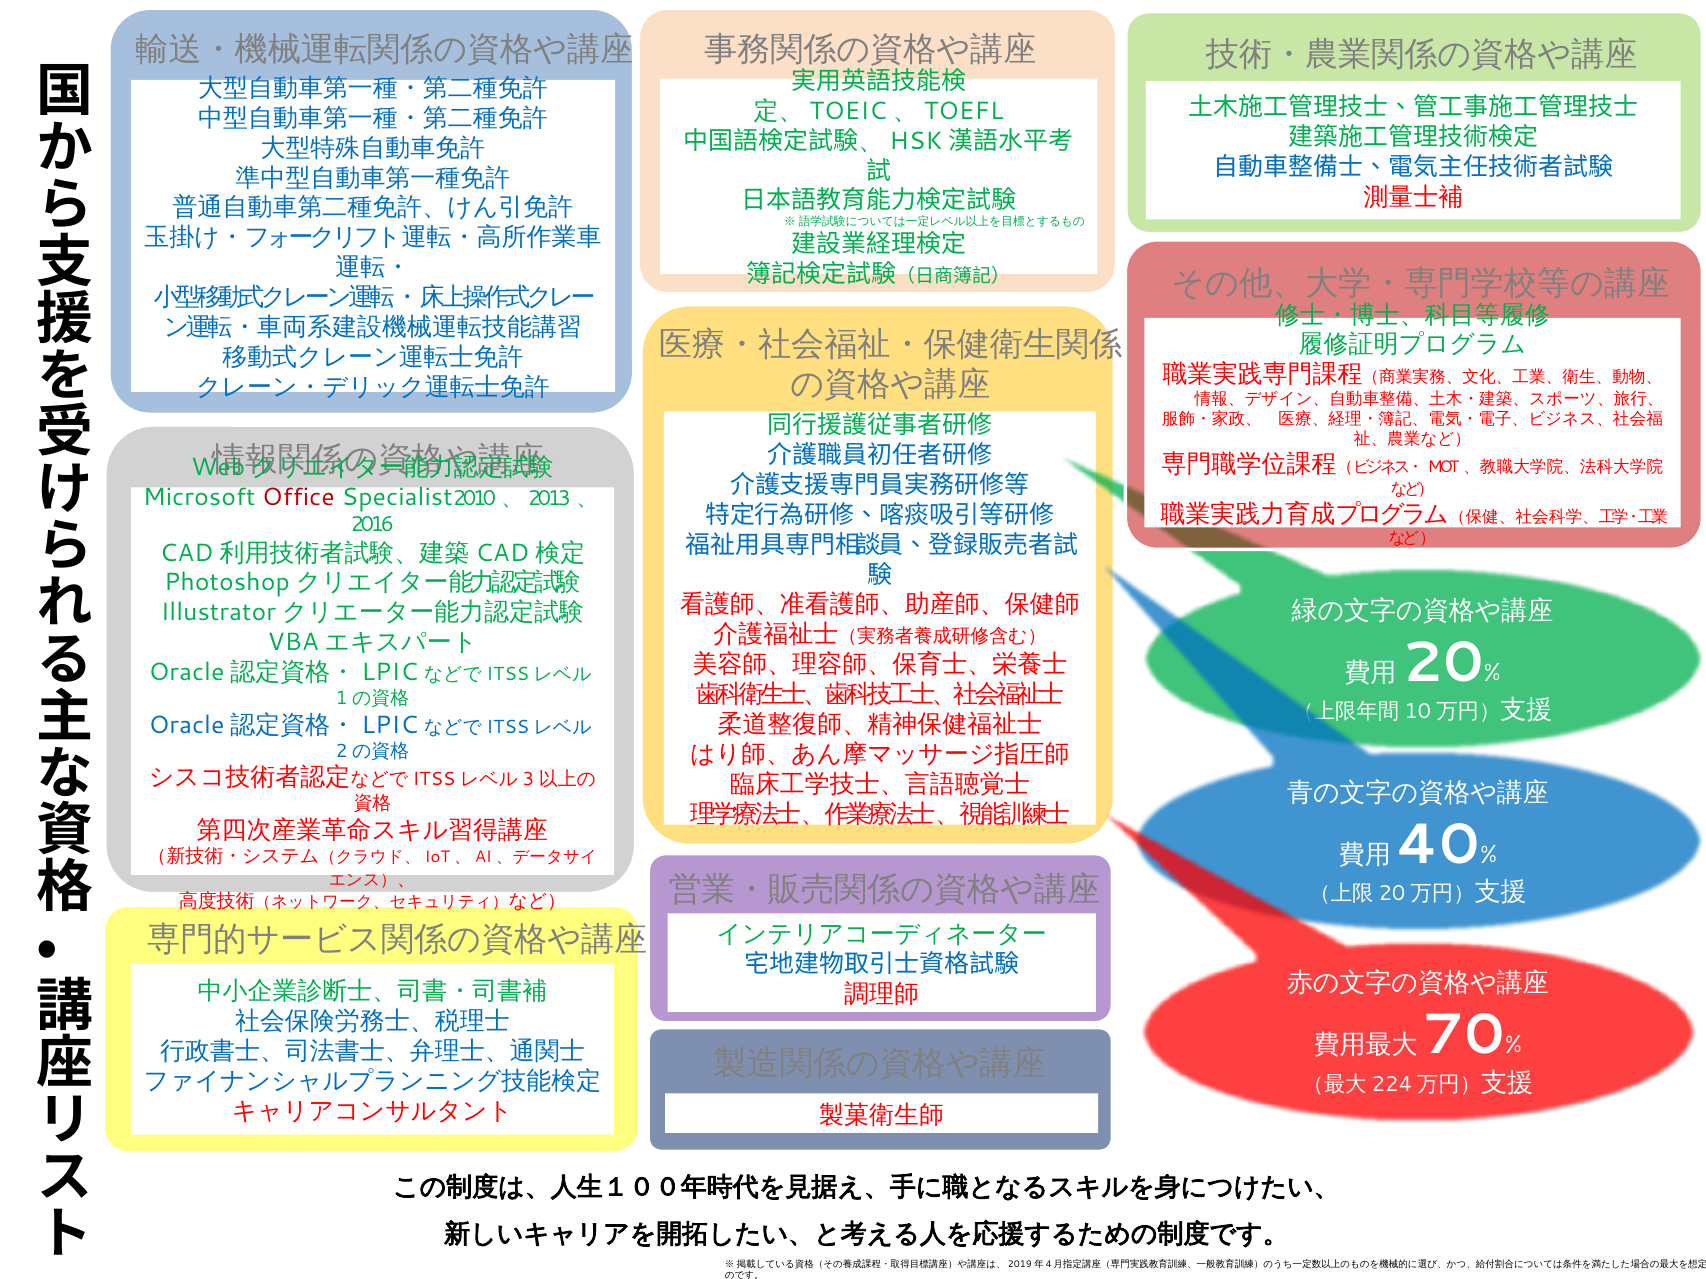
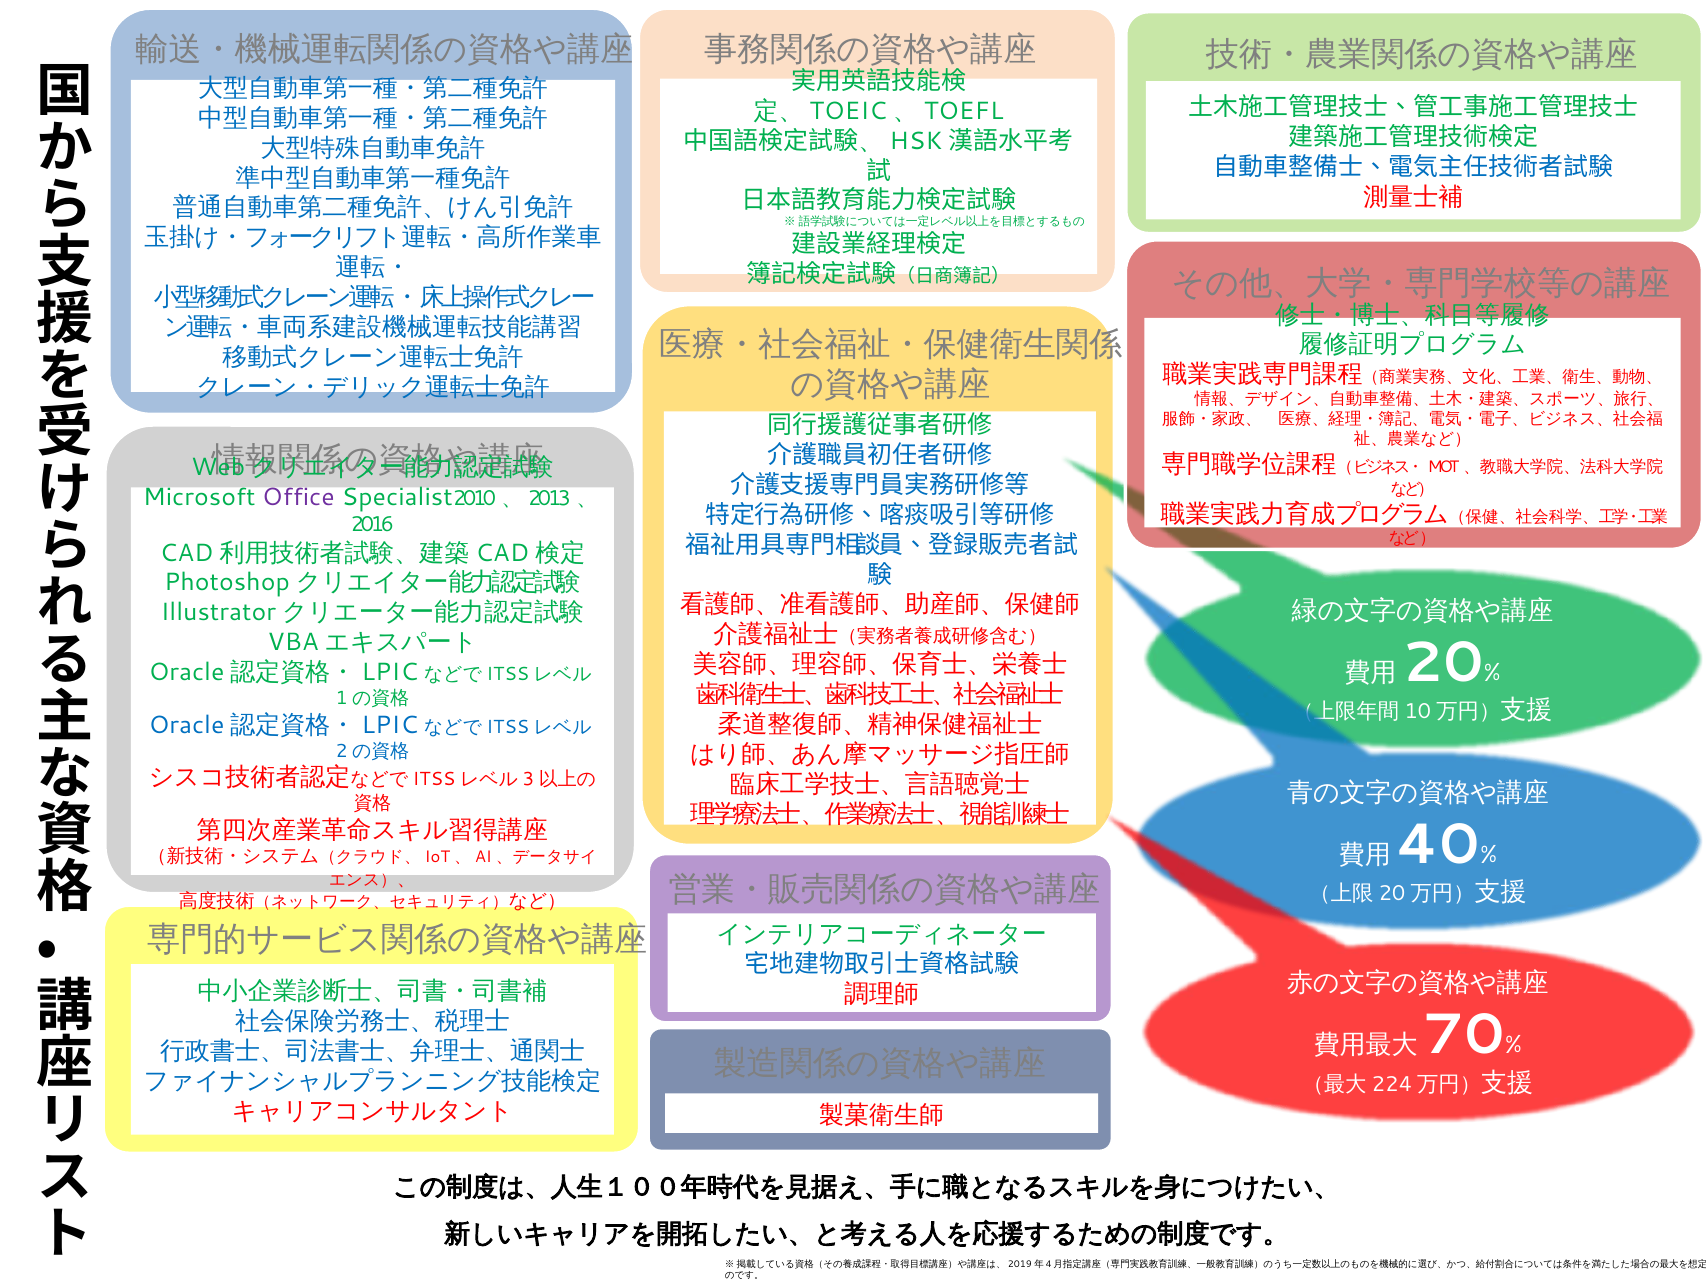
Office colour: red -> purple (299, 498)
